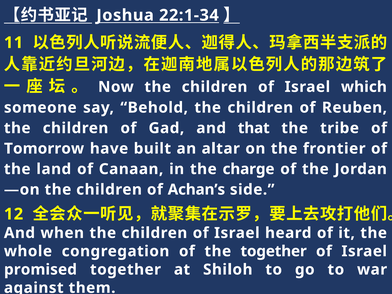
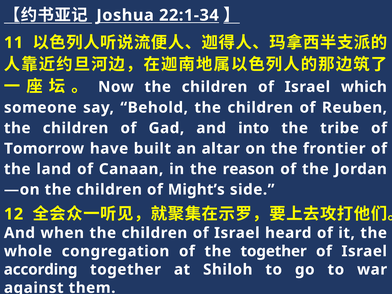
that: that -> into (254, 128)
charge: charge -> reason (249, 169)
Achan’s: Achan’s -> Might’s (196, 190)
promised: promised -> according (41, 270)
